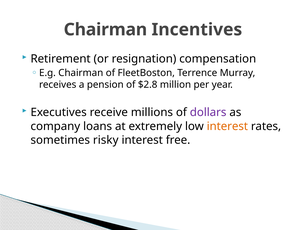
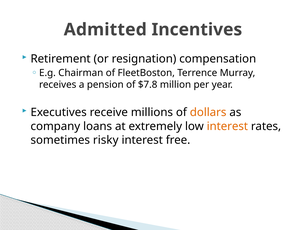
Chairman: Chairman -> Admitted (105, 30)
$2.8: $2.8 -> $7.8 (148, 85)
dollars colour: purple -> orange (208, 112)
